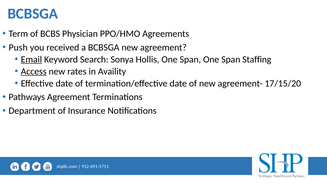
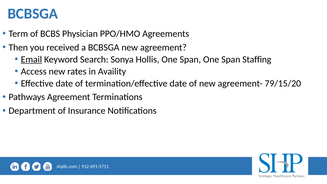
Push: Push -> Then (18, 47)
Access underline: present -> none (34, 71)
17/15/20: 17/15/20 -> 79/15/20 (283, 83)
